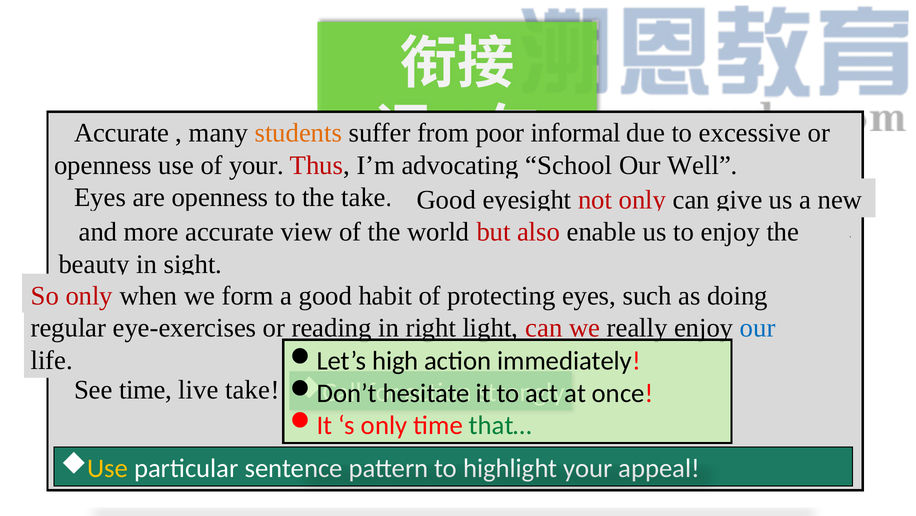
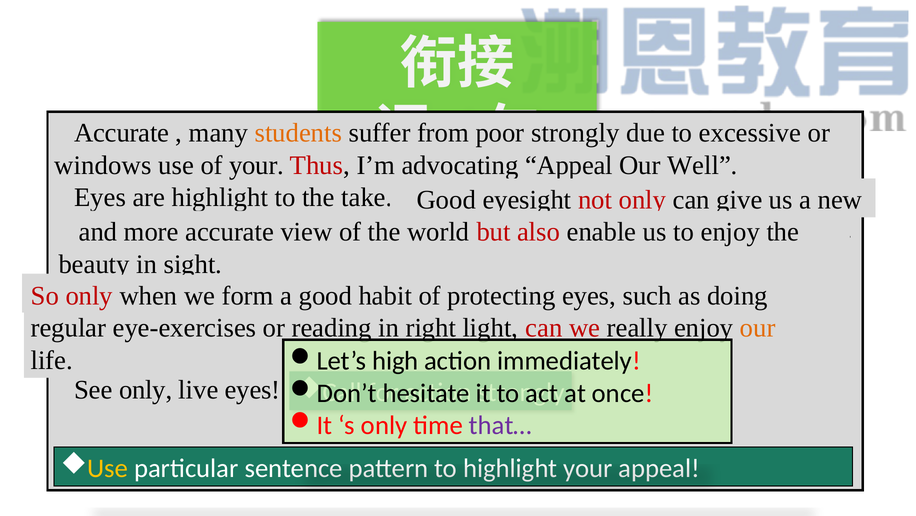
informal: informal -> strongly (575, 133)
openness: openness -> windows (103, 165)
School: School -> Appeal (569, 165)
are openness: openness -> highlight (220, 197)
our colour: blue -> orange (758, 328)
See time: time -> only (146, 390)
live take: take -> eyes (253, 390)
that… colour: green -> purple (500, 425)
